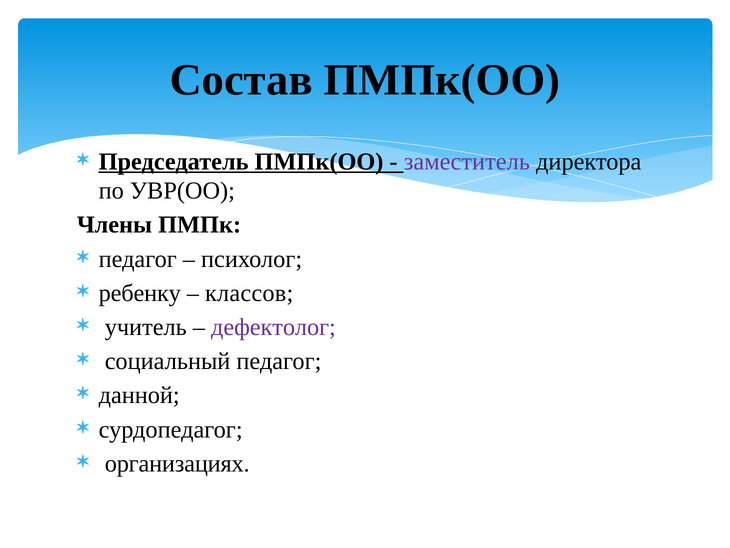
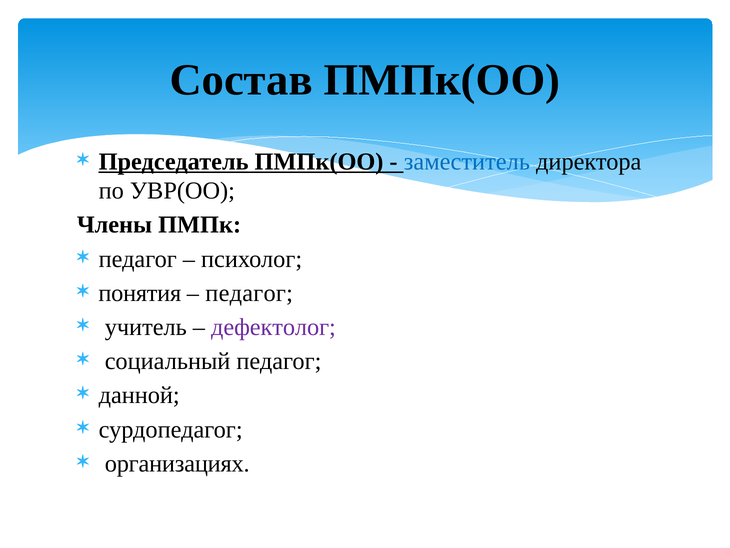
заместитель colour: purple -> blue (467, 161)
ребенку: ребенку -> понятия (140, 293)
классов: классов -> педагог (249, 293)
